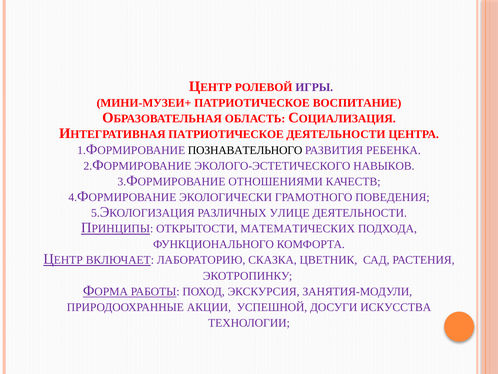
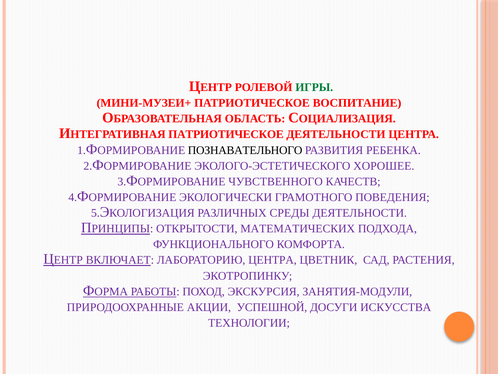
ИГРЫ colour: purple -> green (314, 87)
НАВЫКОВ: НАВЫКОВ -> ХОРОШЕЕ (384, 166)
ОТНОШЕНИЯМИ: ОТНОШЕНИЯМИ -> ЧУВСТВЕННОГО (276, 181)
УЛИЦЕ: УЛИЦЕ -> СРЕДЫ (290, 213)
ЛАБОРАТОРИЮ СКАЗКА: СКАЗКА -> ЦЕНТРА (273, 260)
